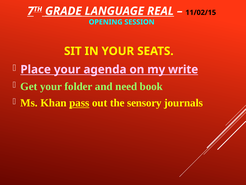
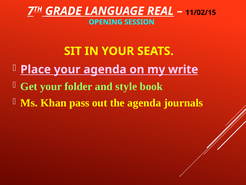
need: need -> style (126, 86)
pass underline: present -> none (79, 103)
the sensory: sensory -> agenda (144, 103)
